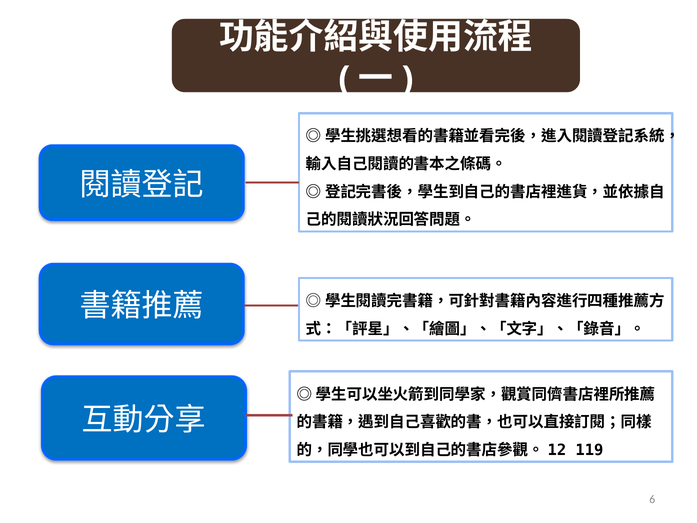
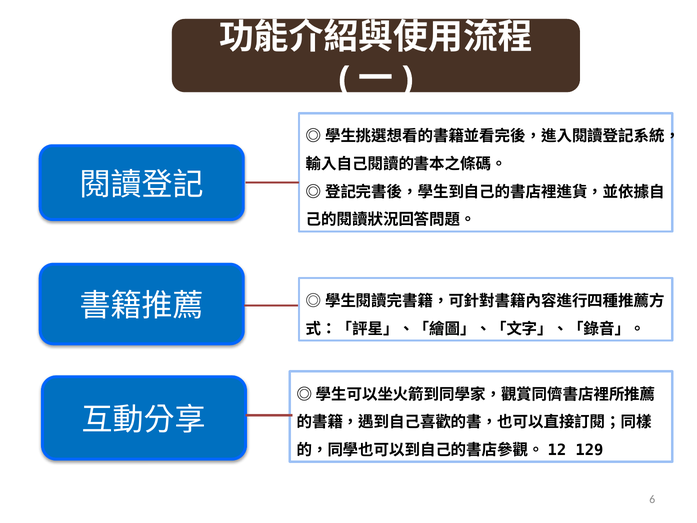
119: 119 -> 129 (589, 450)
